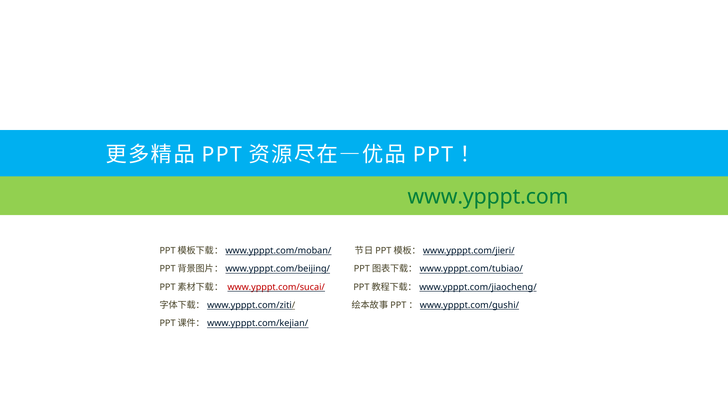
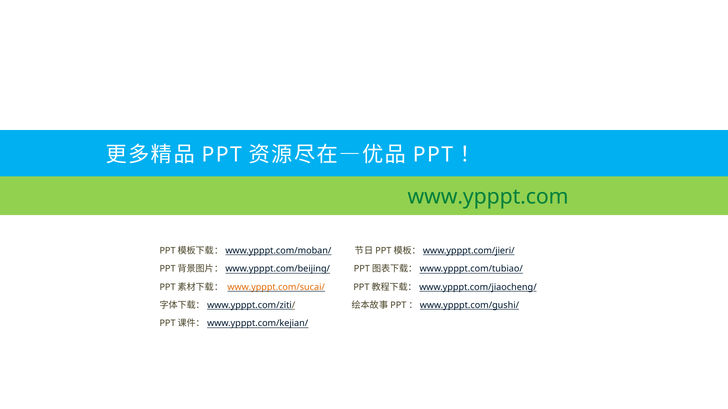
www.ypppt.com/sucai/ colour: red -> orange (276, 287)
